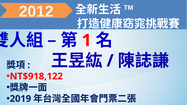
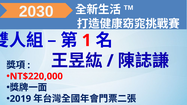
2012: 2012 -> 2030 (36, 12)
NT$918,122: NT$918,122 -> NT$220,000 (36, 76)
